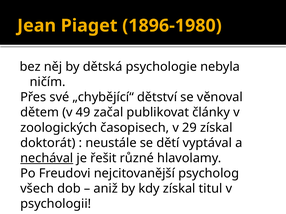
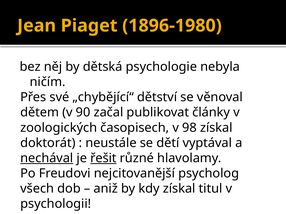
49: 49 -> 90 (83, 113)
29: 29 -> 98 (189, 128)
řešit underline: none -> present (103, 158)
